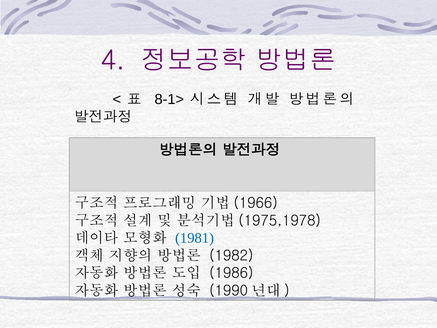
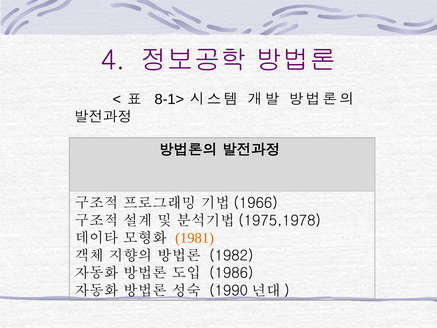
1981 colour: blue -> orange (195, 238)
